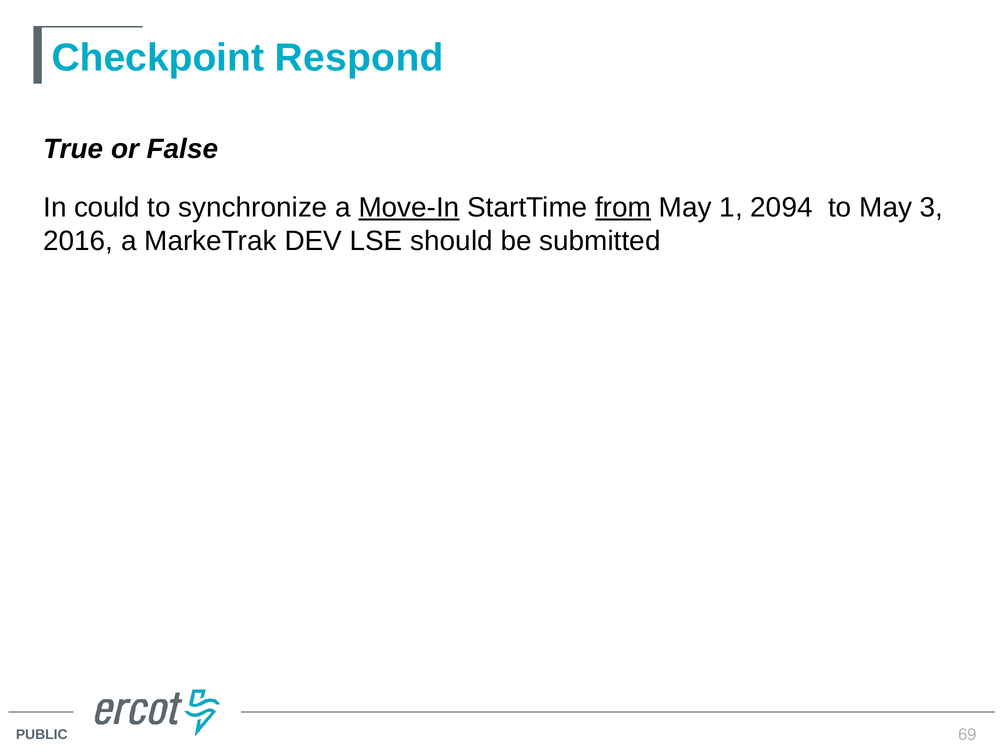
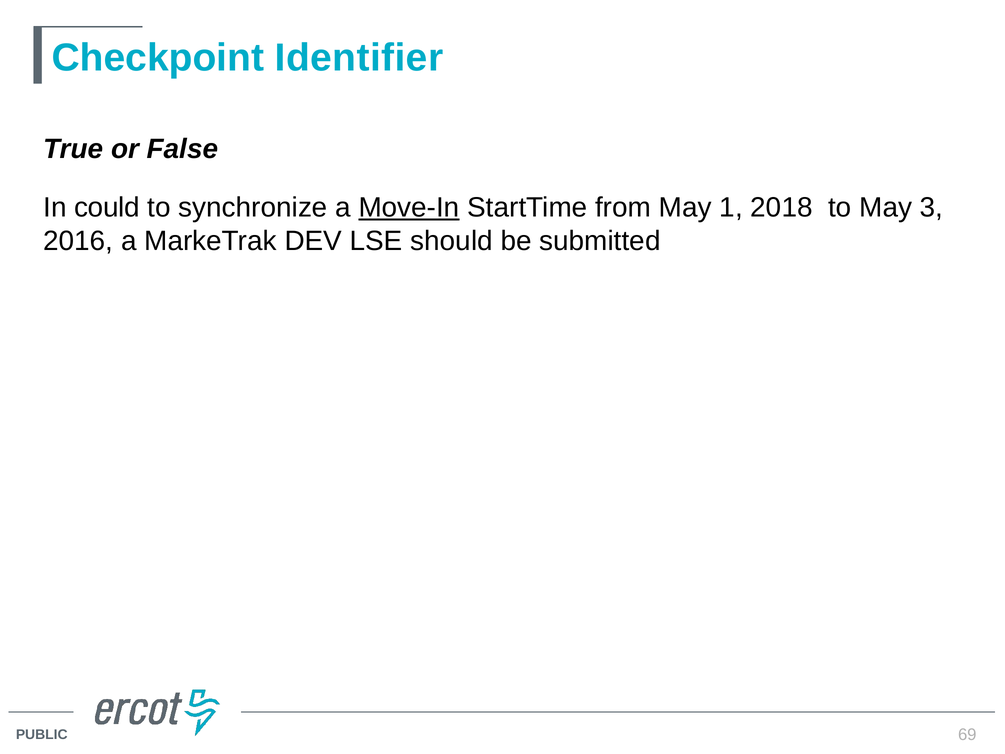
Respond: Respond -> Identifier (359, 58)
from underline: present -> none (623, 207)
2094: 2094 -> 2018 (782, 207)
